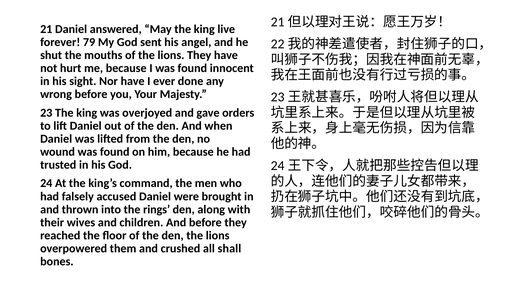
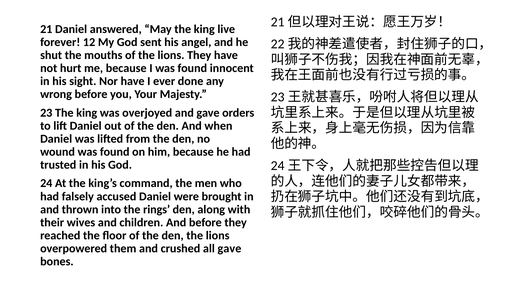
79: 79 -> 12 (89, 42)
all shall: shall -> gave (229, 249)
